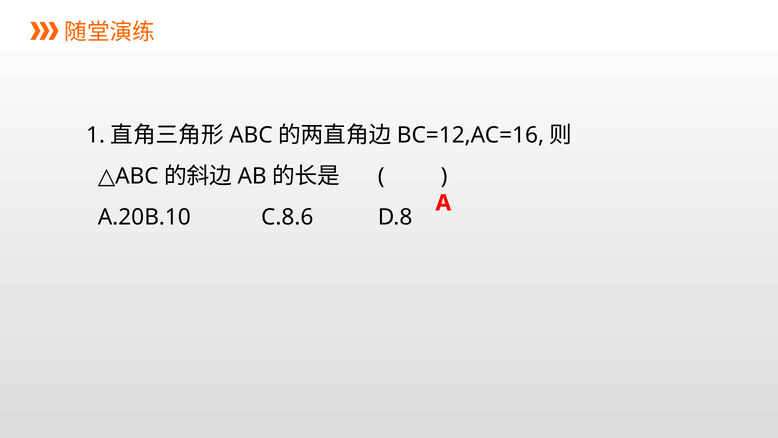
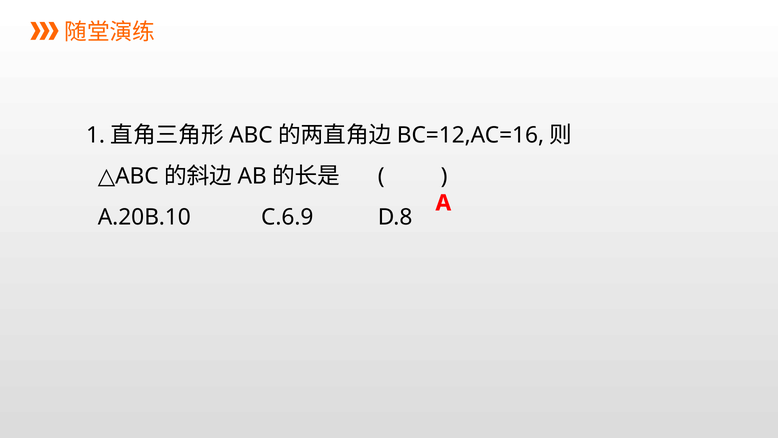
C.8.6: C.8.6 -> C.6.9 (287, 217)
